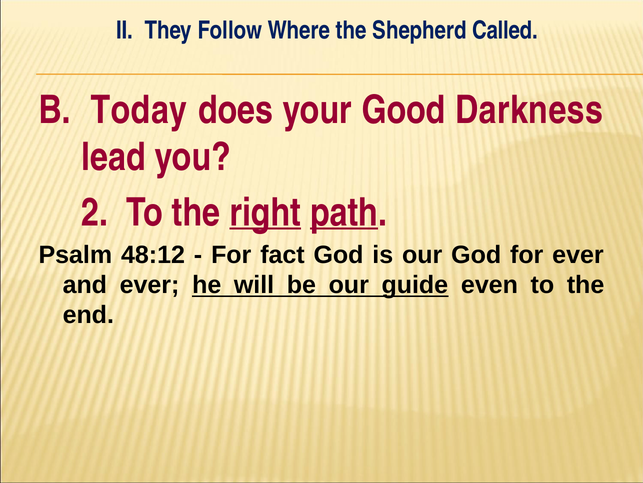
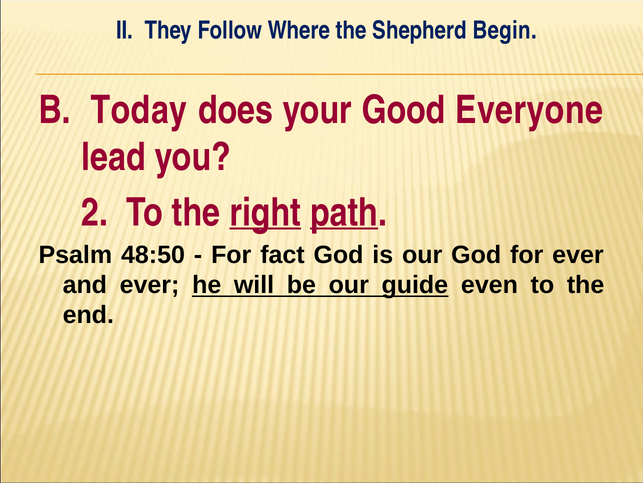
Called: Called -> Begin (505, 31)
Darkness: Darkness -> Everyone (529, 110)
48:12: 48:12 -> 48:50 (153, 255)
